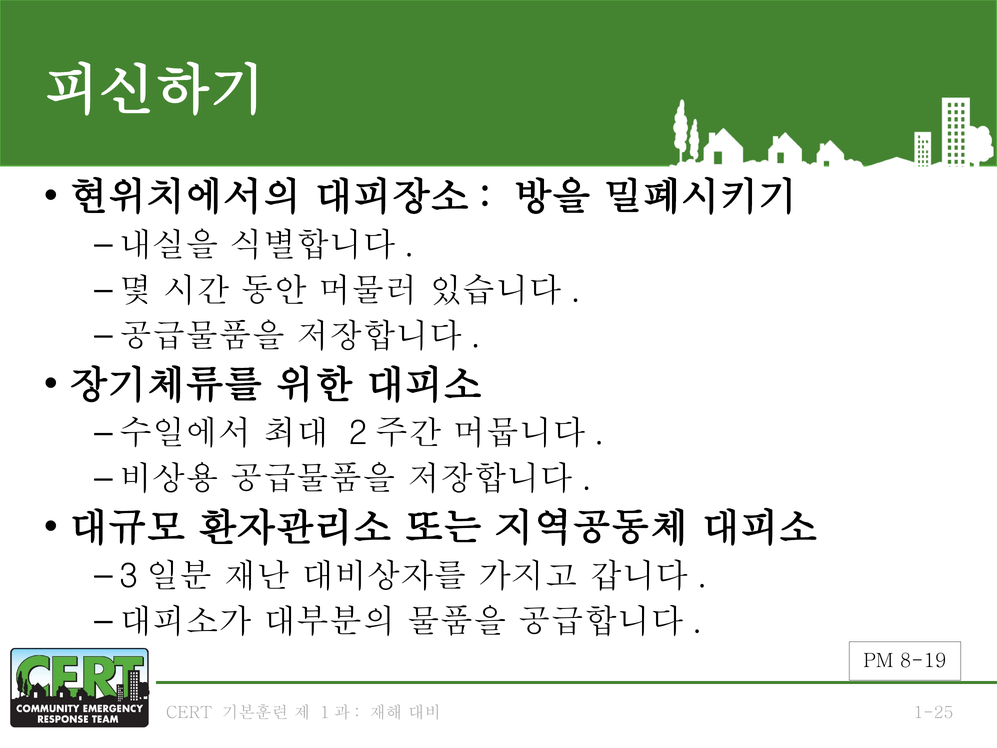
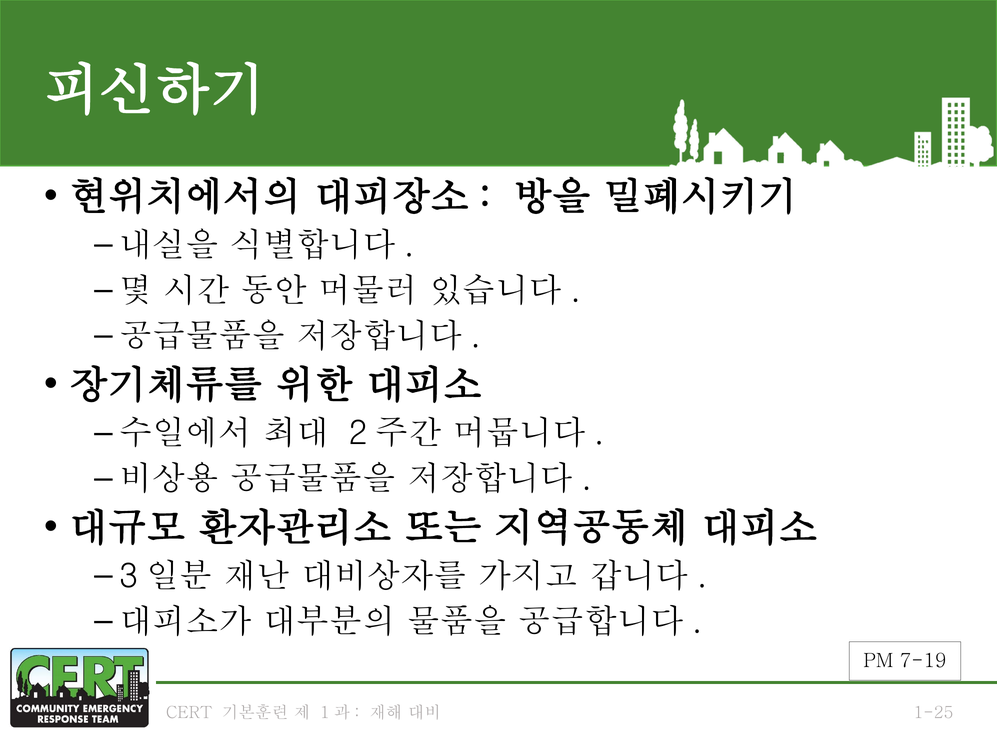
8-19: 8-19 -> 7-19 (923, 661)
